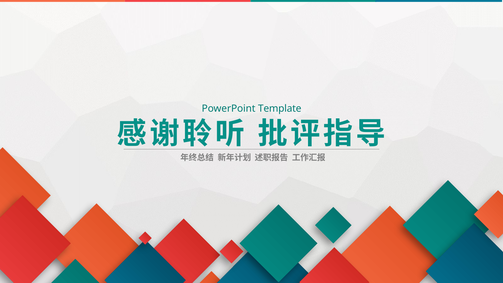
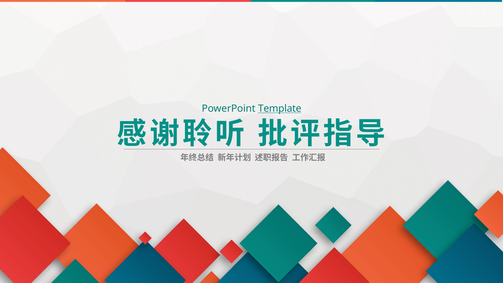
Template underline: none -> present (280, 109)
